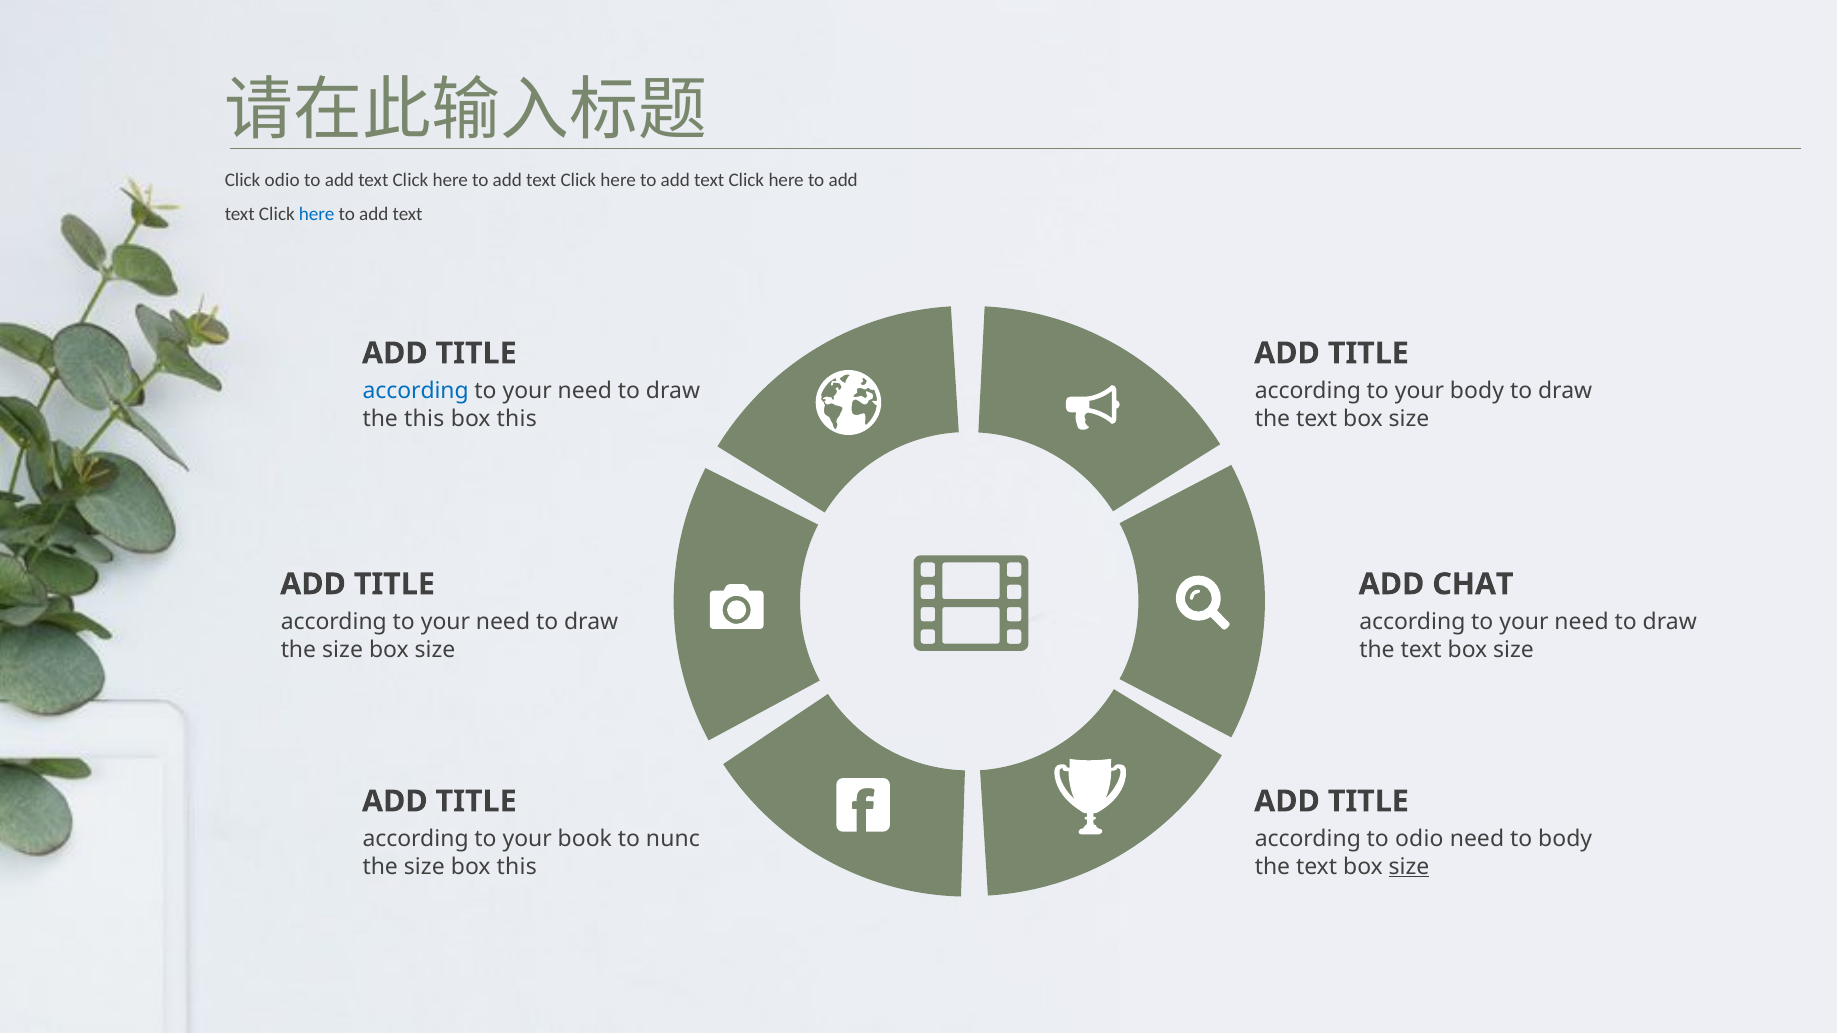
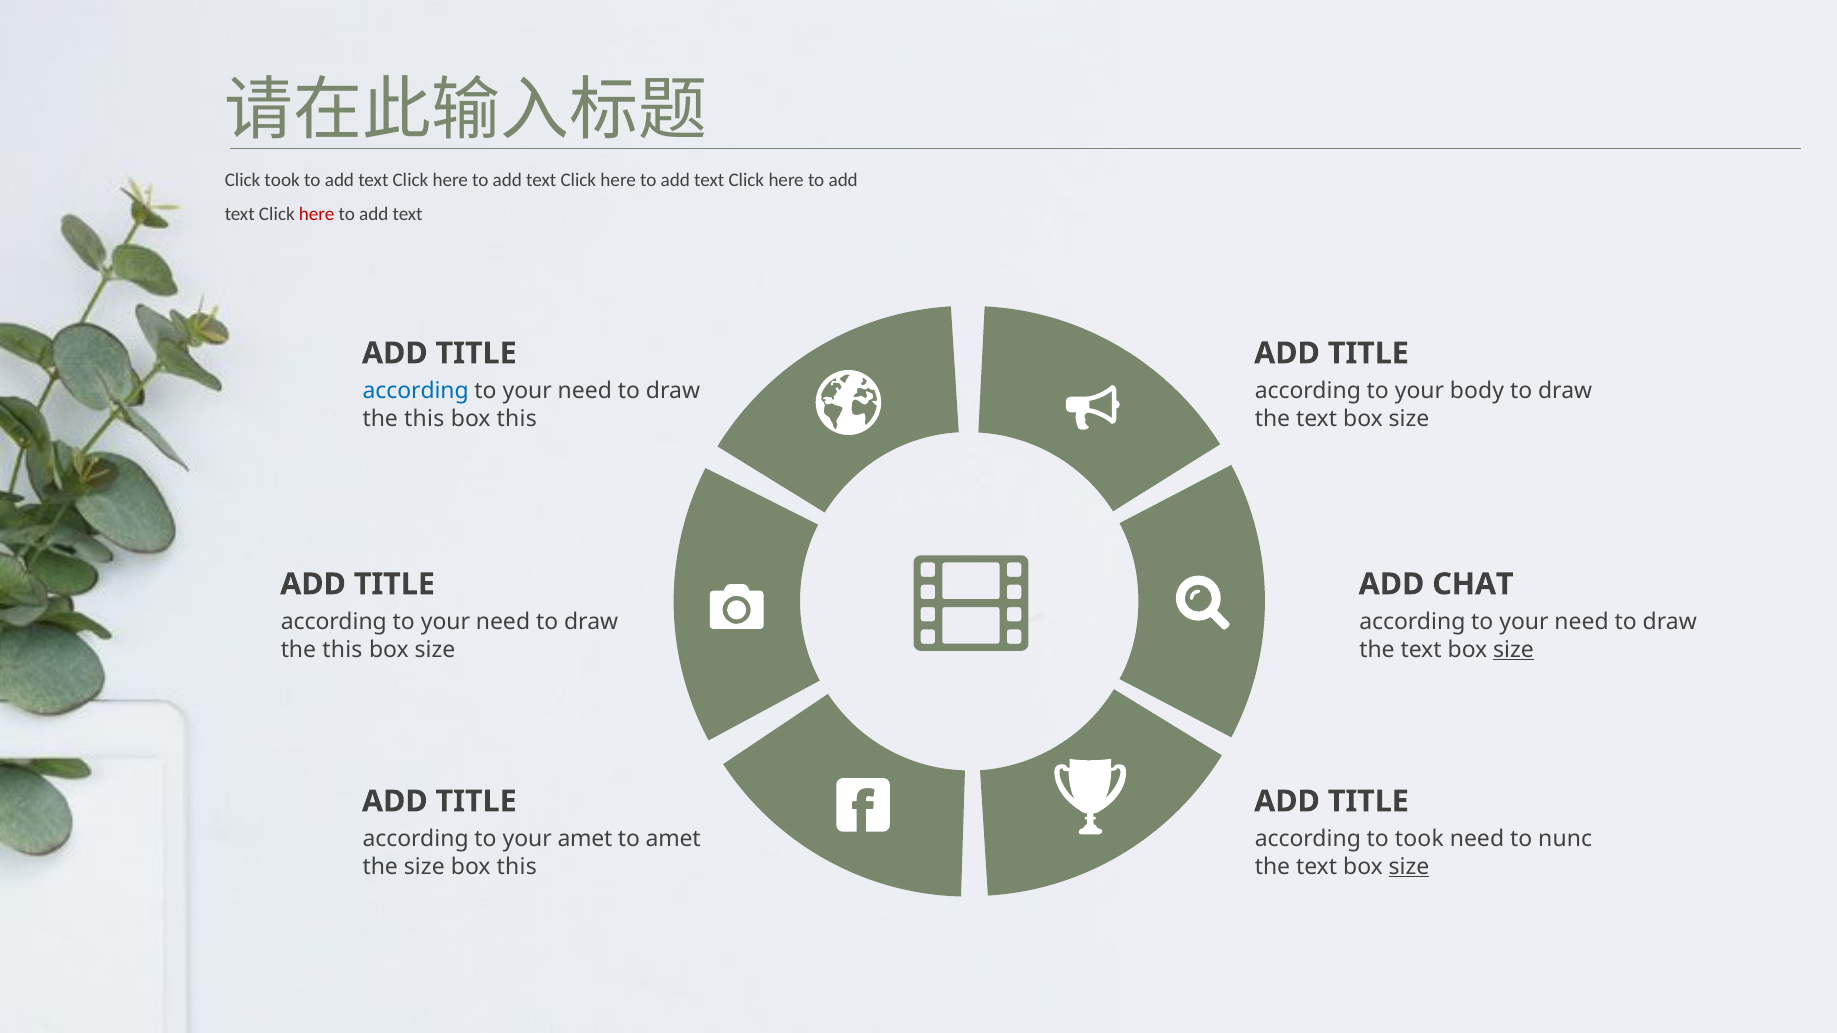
Click odio: odio -> took (282, 180)
here colour: blue -> red (317, 214)
size: size -> this (342, 650)
size underline: none -> present (1514, 650)
your book: book -> amet (585, 840)
to nunc: nunc -> amet (673, 840)
to odio: odio -> took (1419, 840)
to body: body -> nunc (1565, 840)
